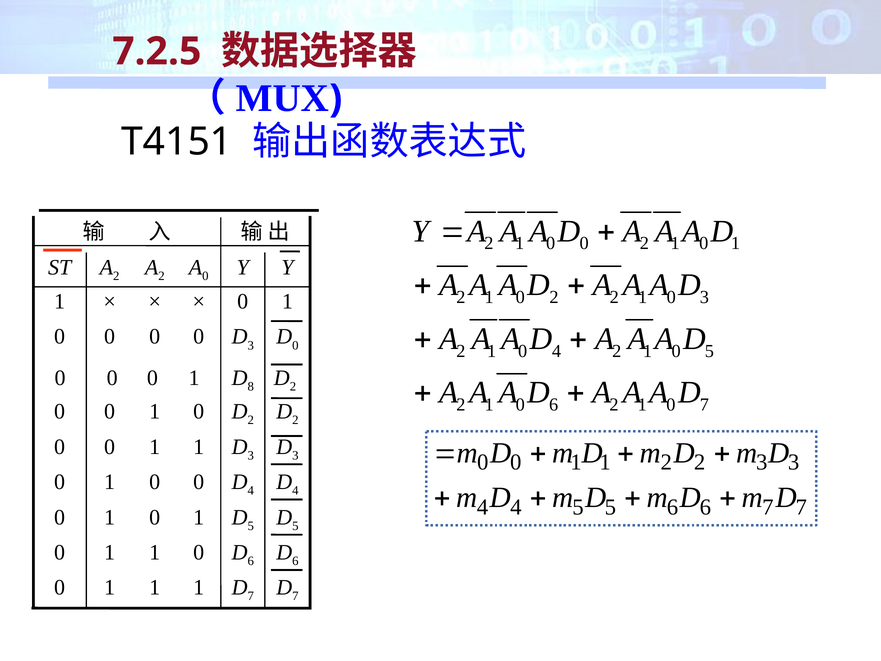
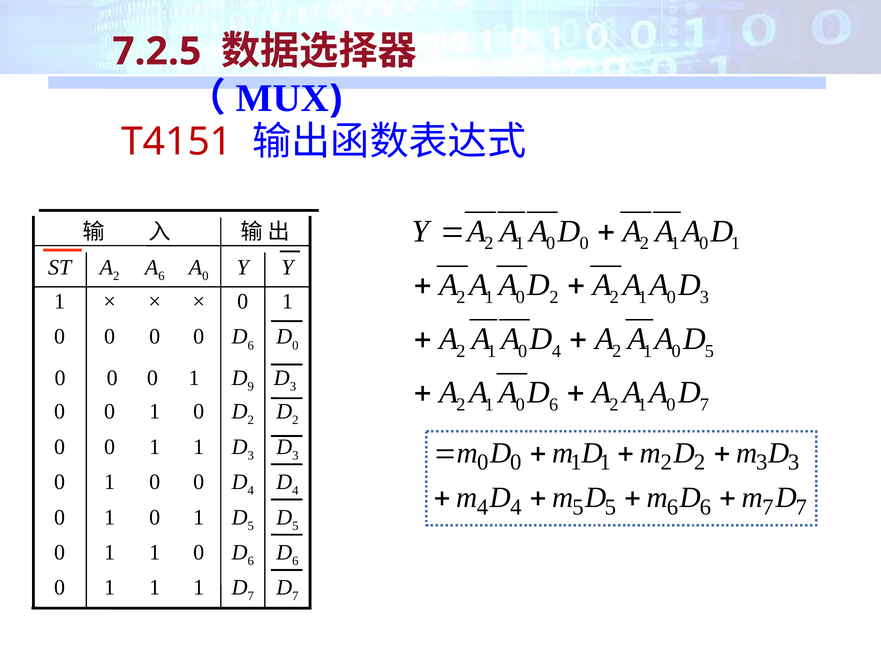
T4151 colour: black -> red (177, 142)
2: 2 -> 6 (161, 276)
3: 3 -> 6 (251, 345)
8: 8 -> 9 (251, 386)
2: 2 -> 3 (293, 386)
